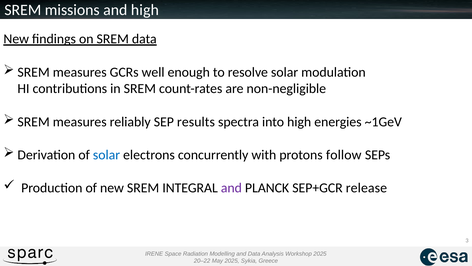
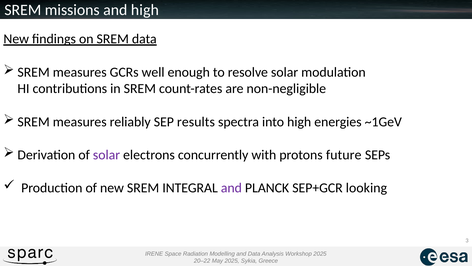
solar colour: blue -> purple (106, 155)
follow: follow -> future (344, 155)
release: release -> looking (366, 188)
